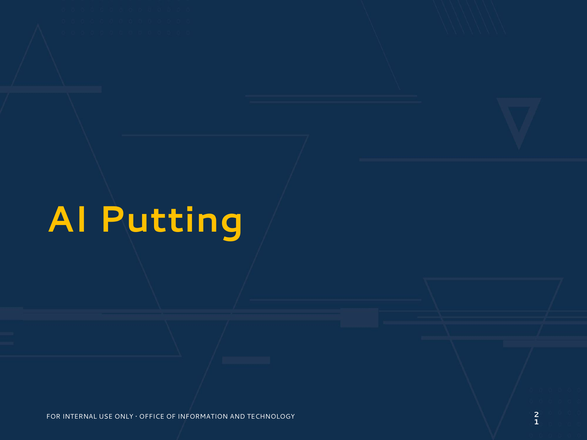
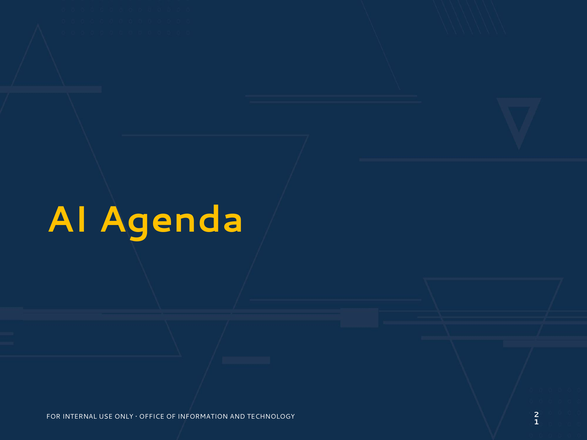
Putting: Putting -> Agenda (171, 220)
